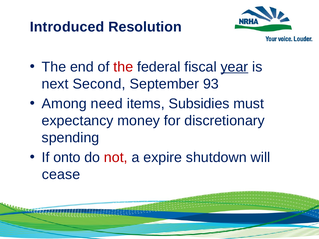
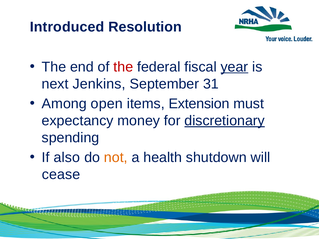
Second: Second -> Jenkins (99, 84)
93: 93 -> 31 (211, 84)
need: need -> open (107, 104)
Subsidies: Subsidies -> Extension (199, 104)
discretionary underline: none -> present (225, 121)
onto: onto -> also (67, 158)
not colour: red -> orange (116, 158)
expire: expire -> health (163, 158)
